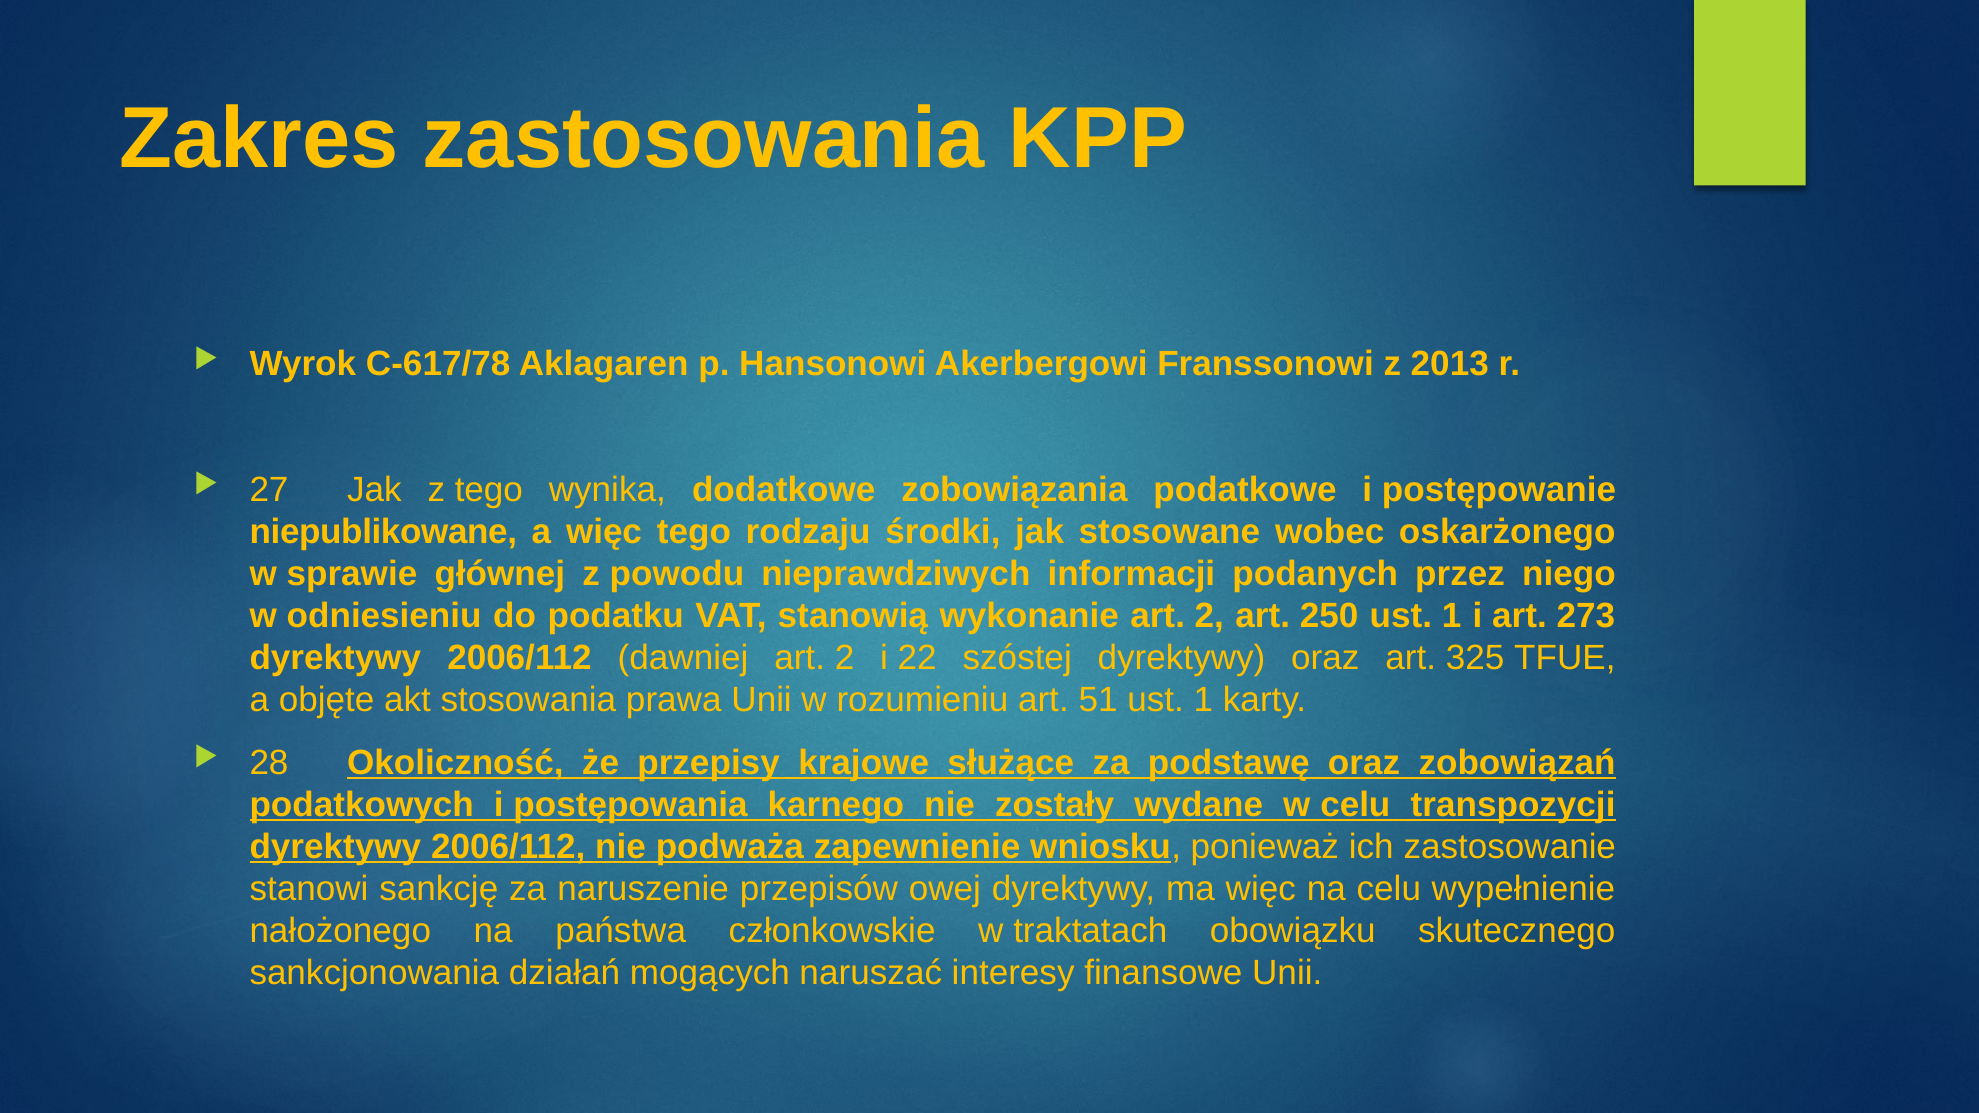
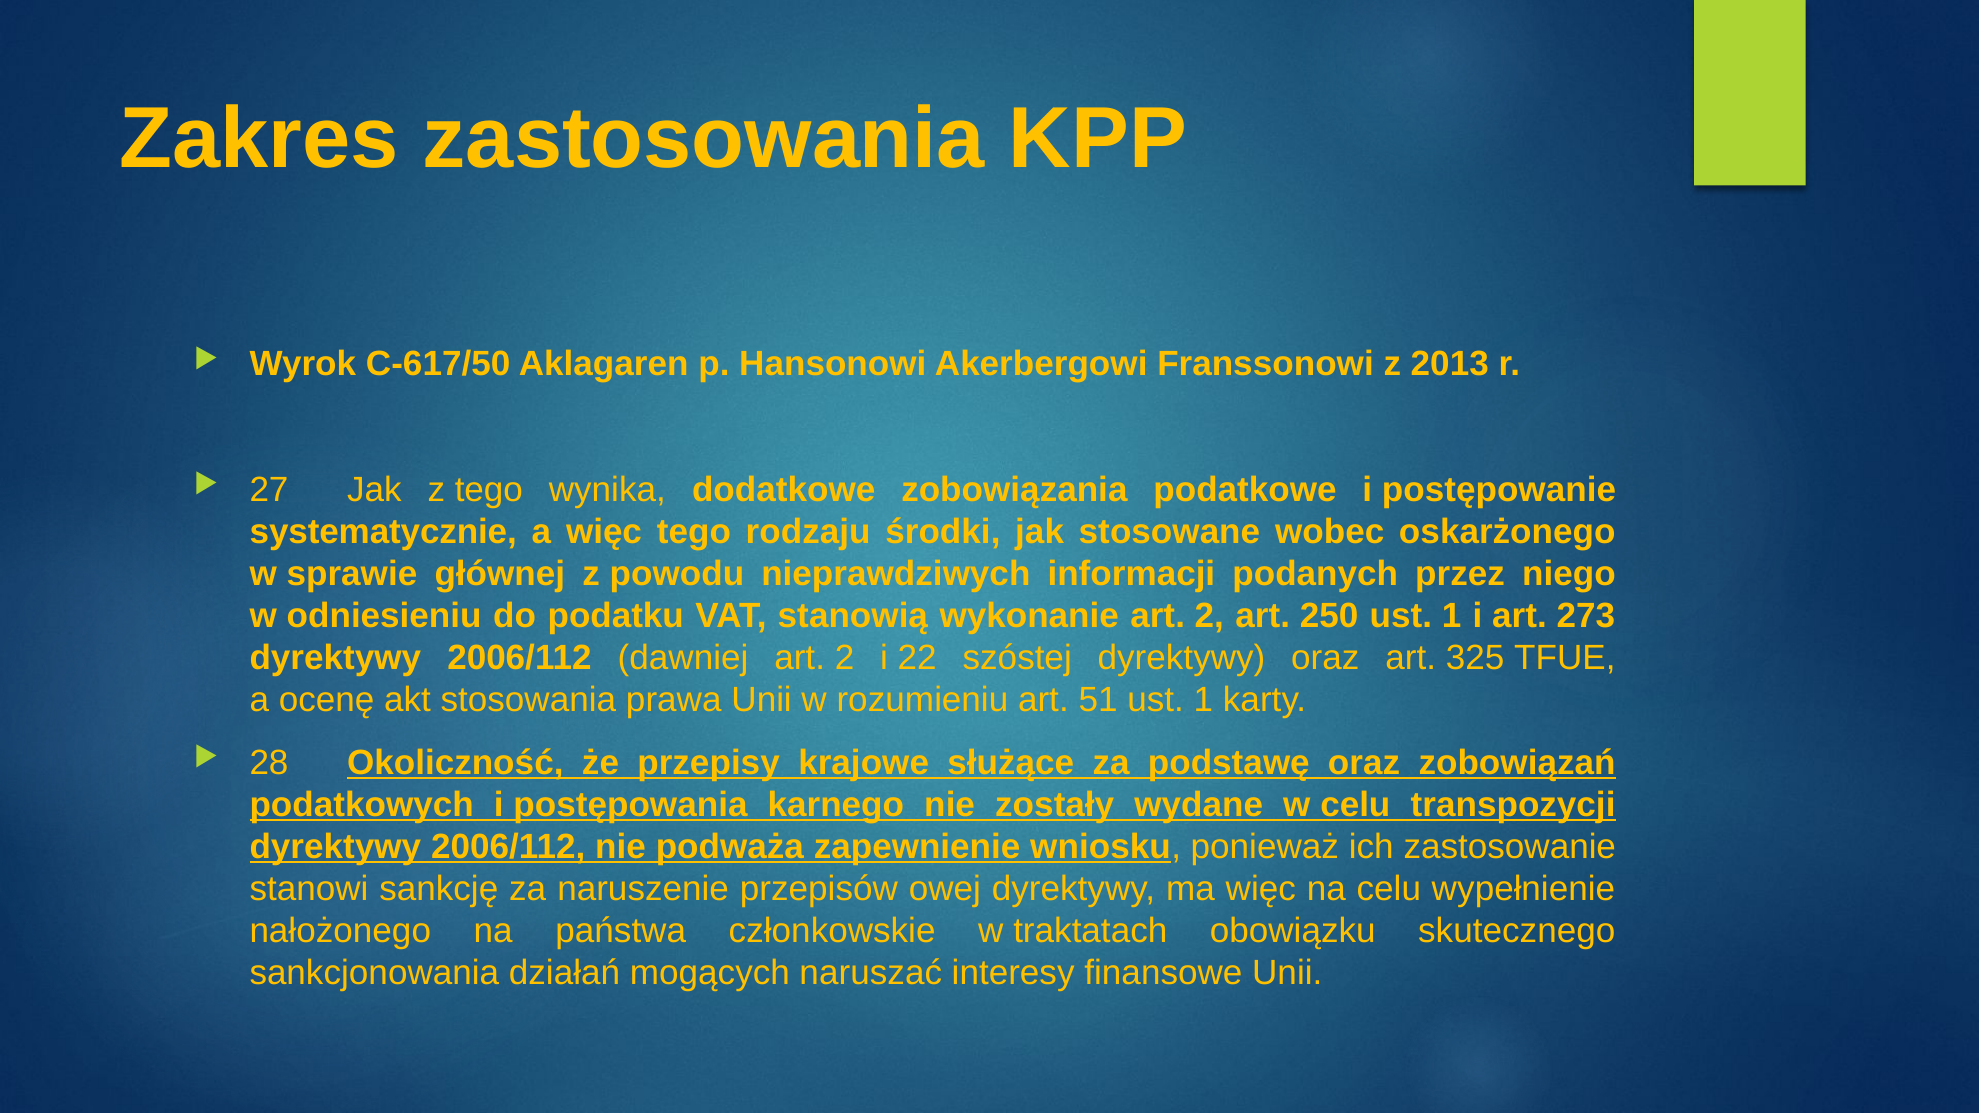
C-617/78: C-617/78 -> C-617/50 (438, 364)
niepublikowane: niepublikowane -> systematycznie (383, 532)
objęte: objęte -> ocenę (327, 700)
